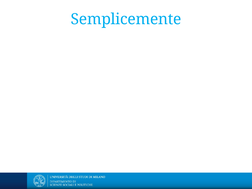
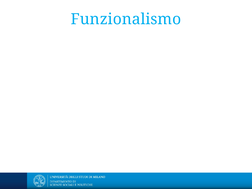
Semplicemente: Semplicemente -> Funzionalismo (126, 19)
